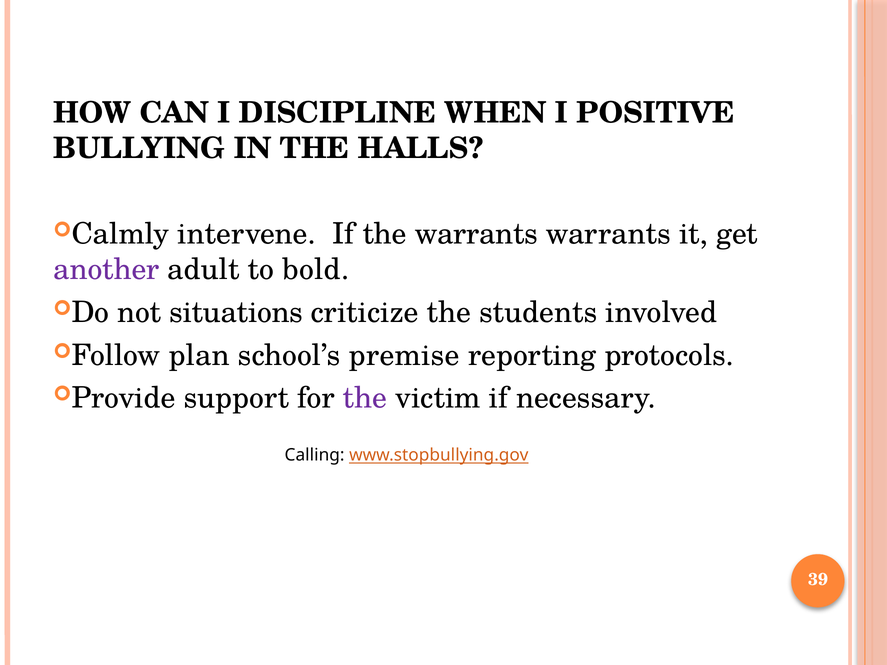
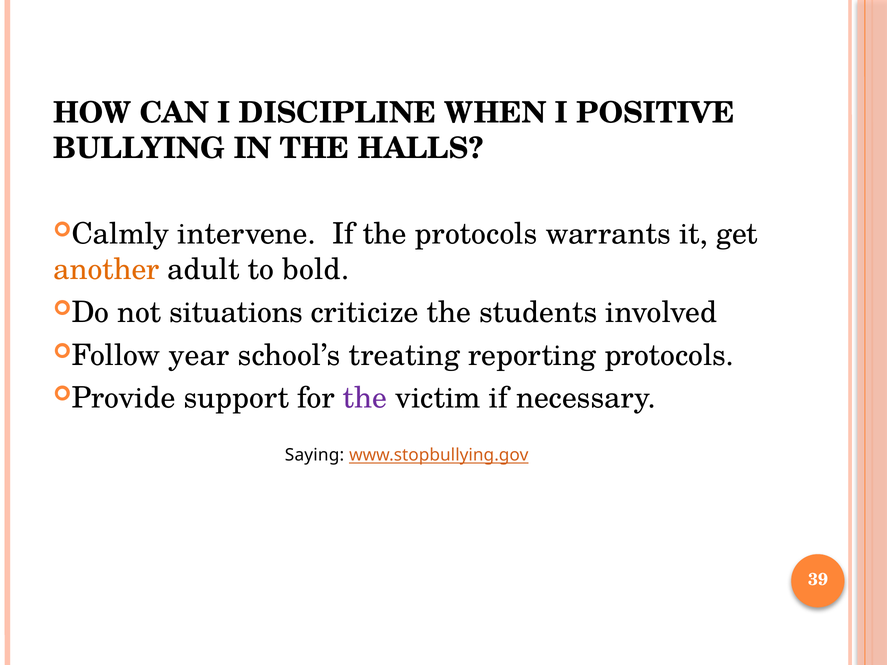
the warrants: warrants -> protocols (476, 234)
another colour: purple -> orange (106, 270)
plan: plan -> year (199, 355)
premise: premise -> treating (404, 355)
Calling: Calling -> Saying (315, 455)
